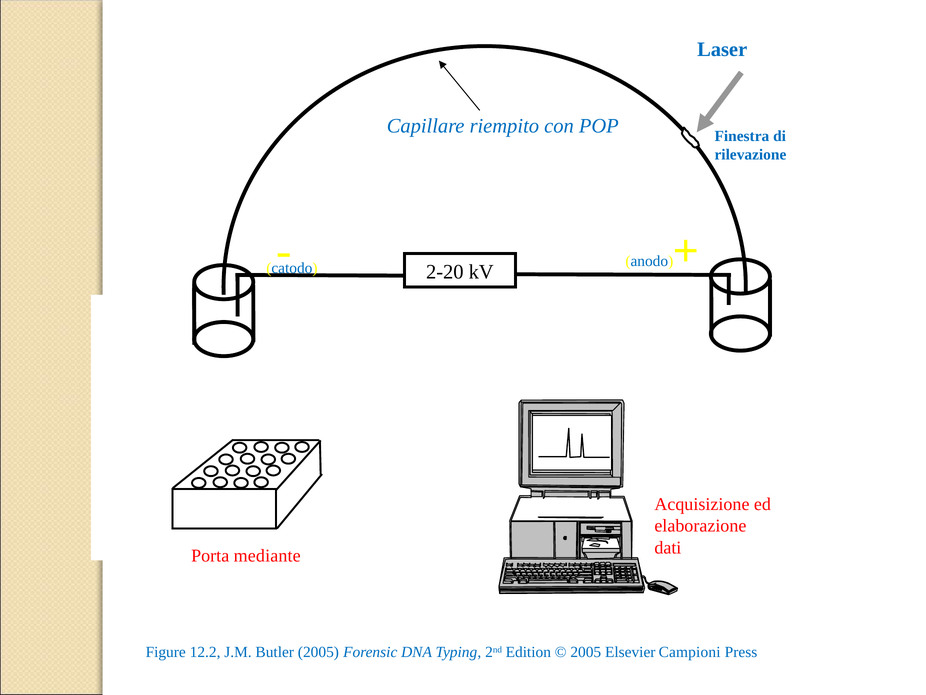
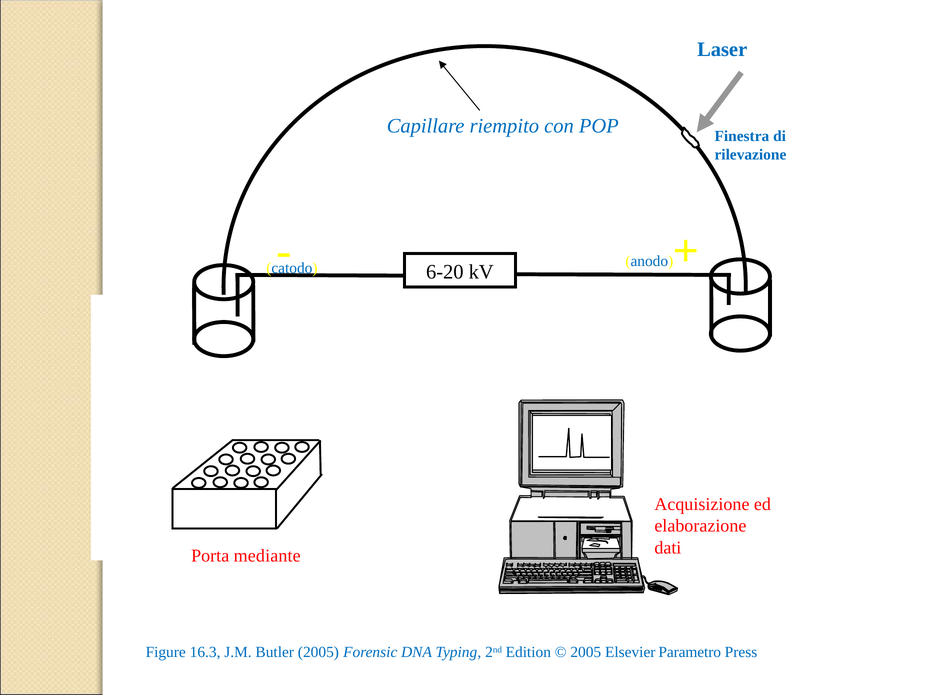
2-20: 2-20 -> 6-20 (445, 272)
12.2: 12.2 -> 16.3 (205, 652)
Campioni: Campioni -> Parametro (690, 652)
